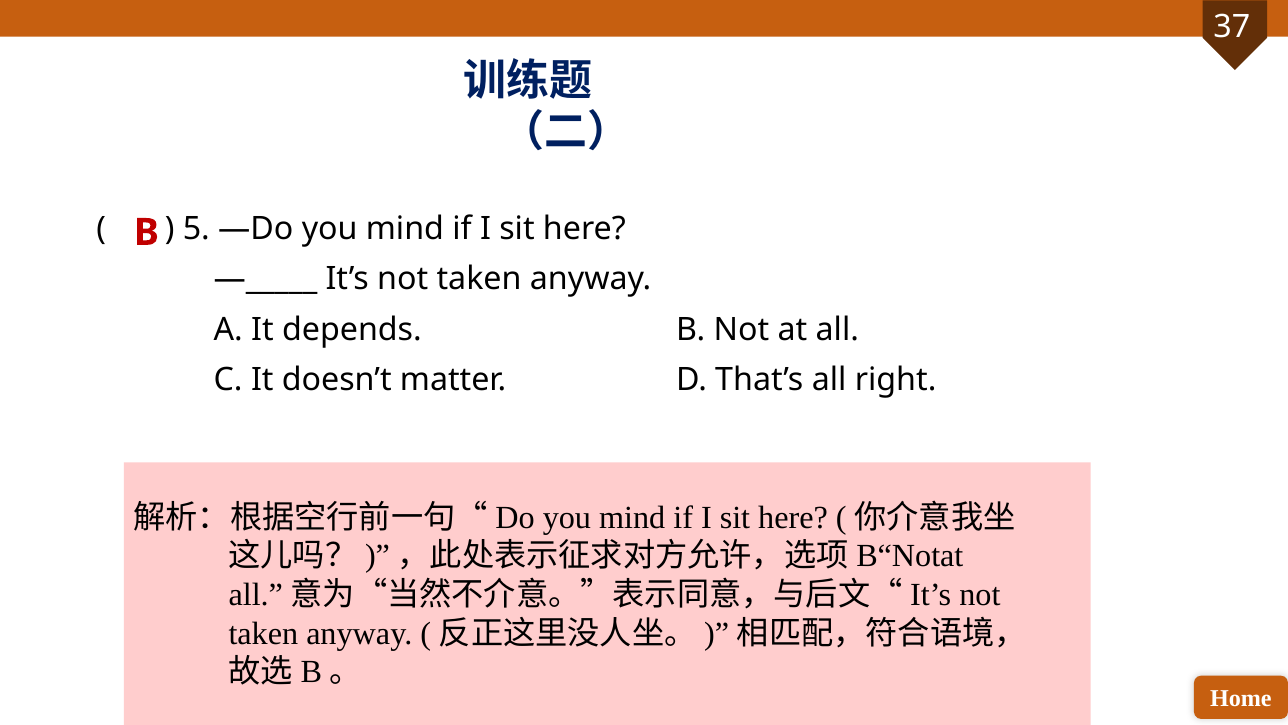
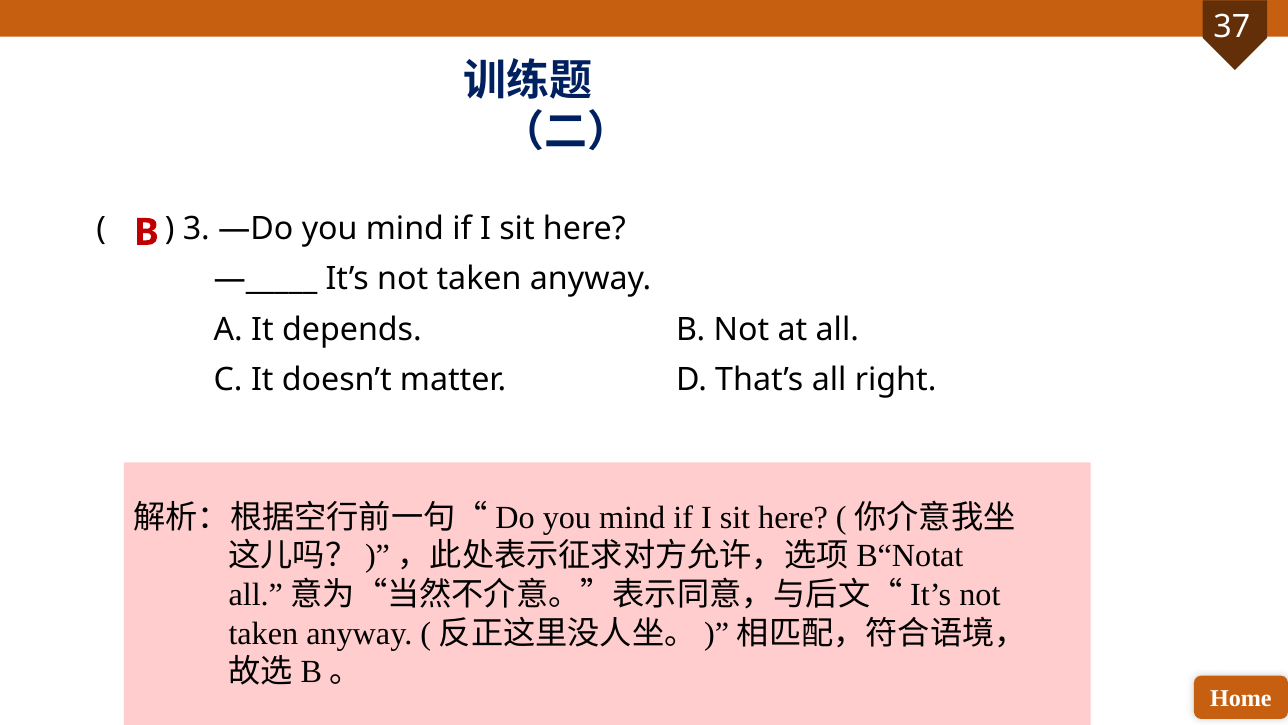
5: 5 -> 3 (196, 229)
